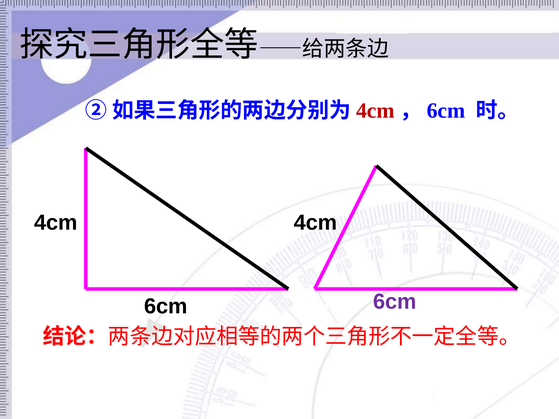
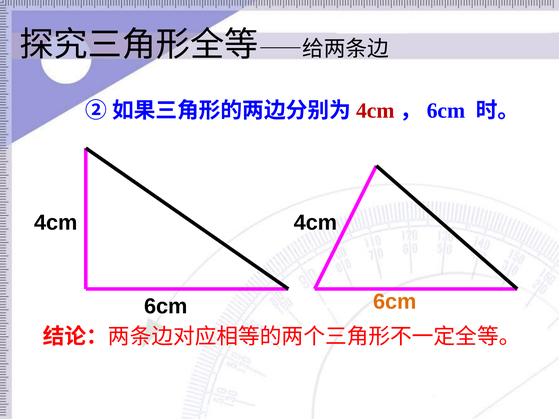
6cm colour: purple -> orange (395, 302)
